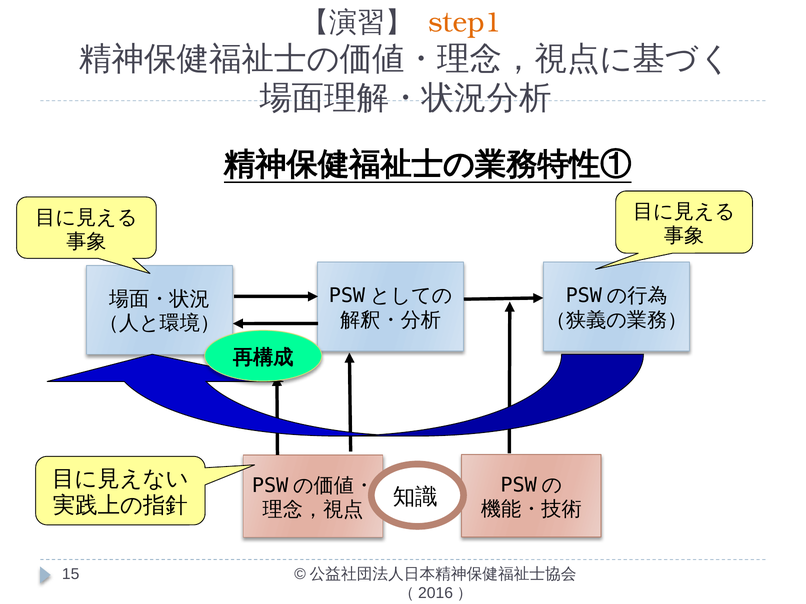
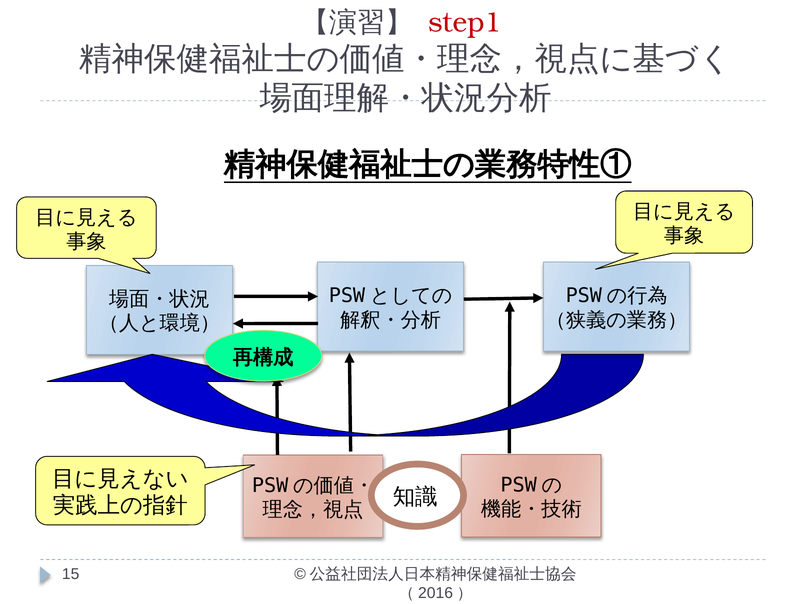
step1 colour: orange -> red (465, 23)
